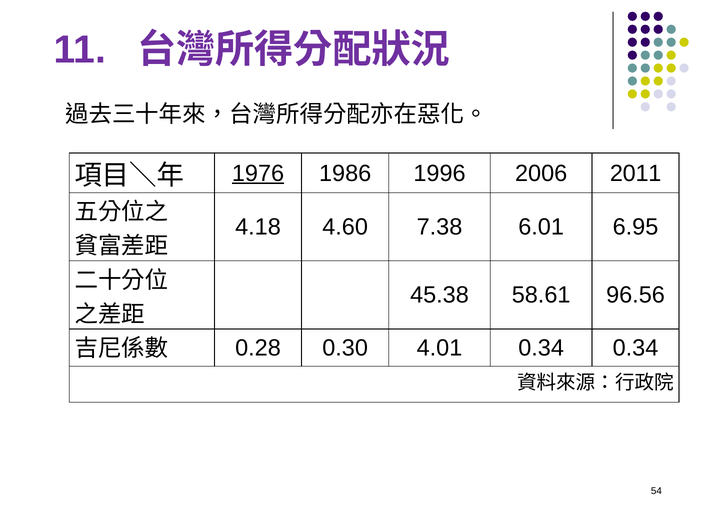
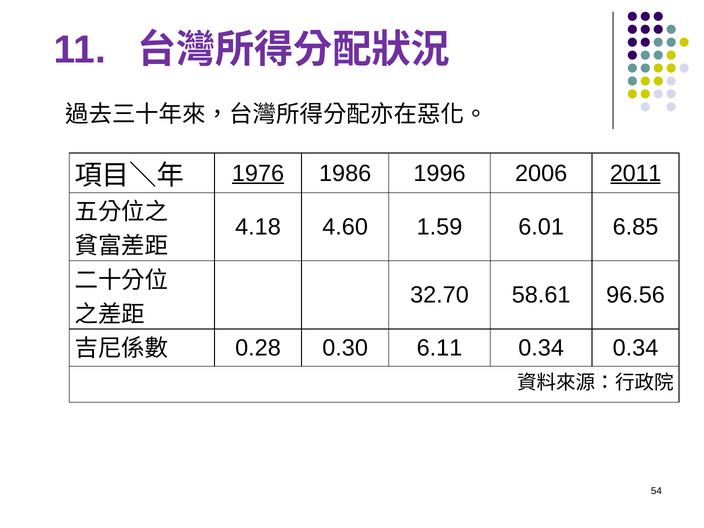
2011 underline: none -> present (636, 173)
7.38: 7.38 -> 1.59 (439, 227)
6.95: 6.95 -> 6.85 (636, 227)
45.38: 45.38 -> 32.70 (439, 295)
4.01: 4.01 -> 6.11 (439, 348)
